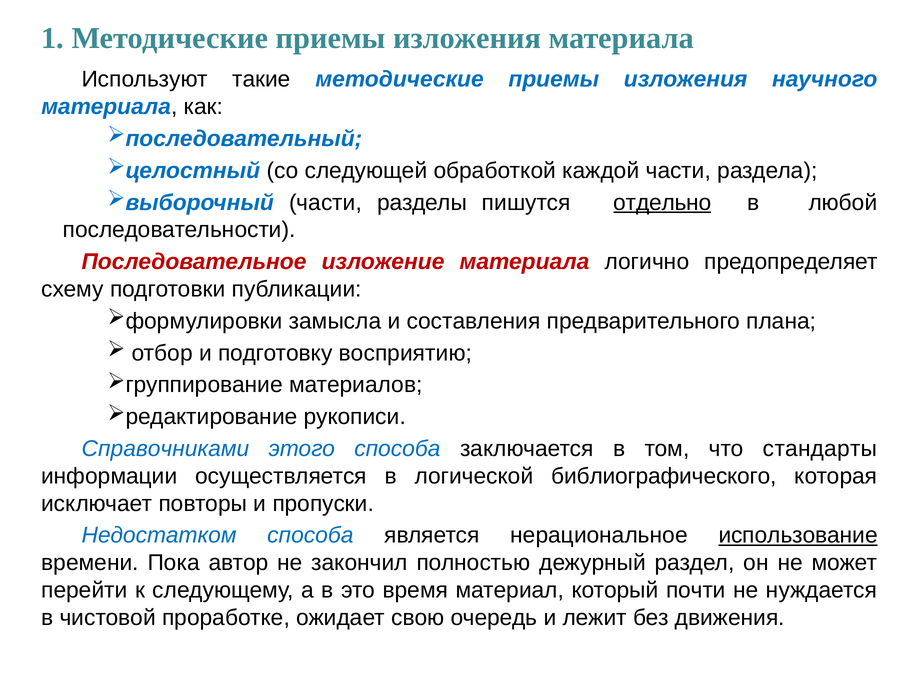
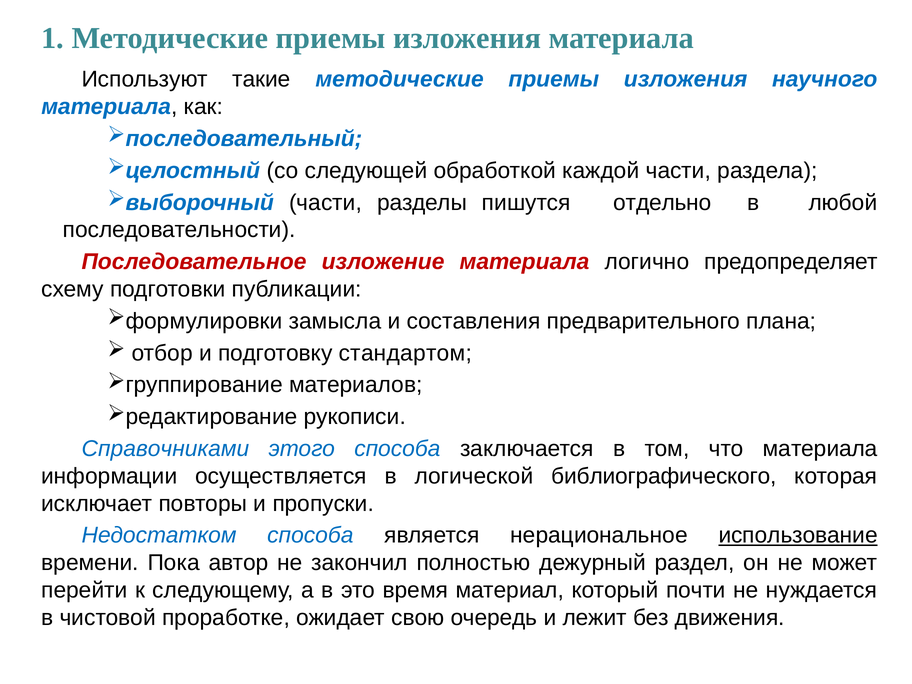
отдельно underline: present -> none (662, 203)
восприятию: восприятию -> стандартом (405, 353)
что стандарты: стандарты -> материала (820, 449)
